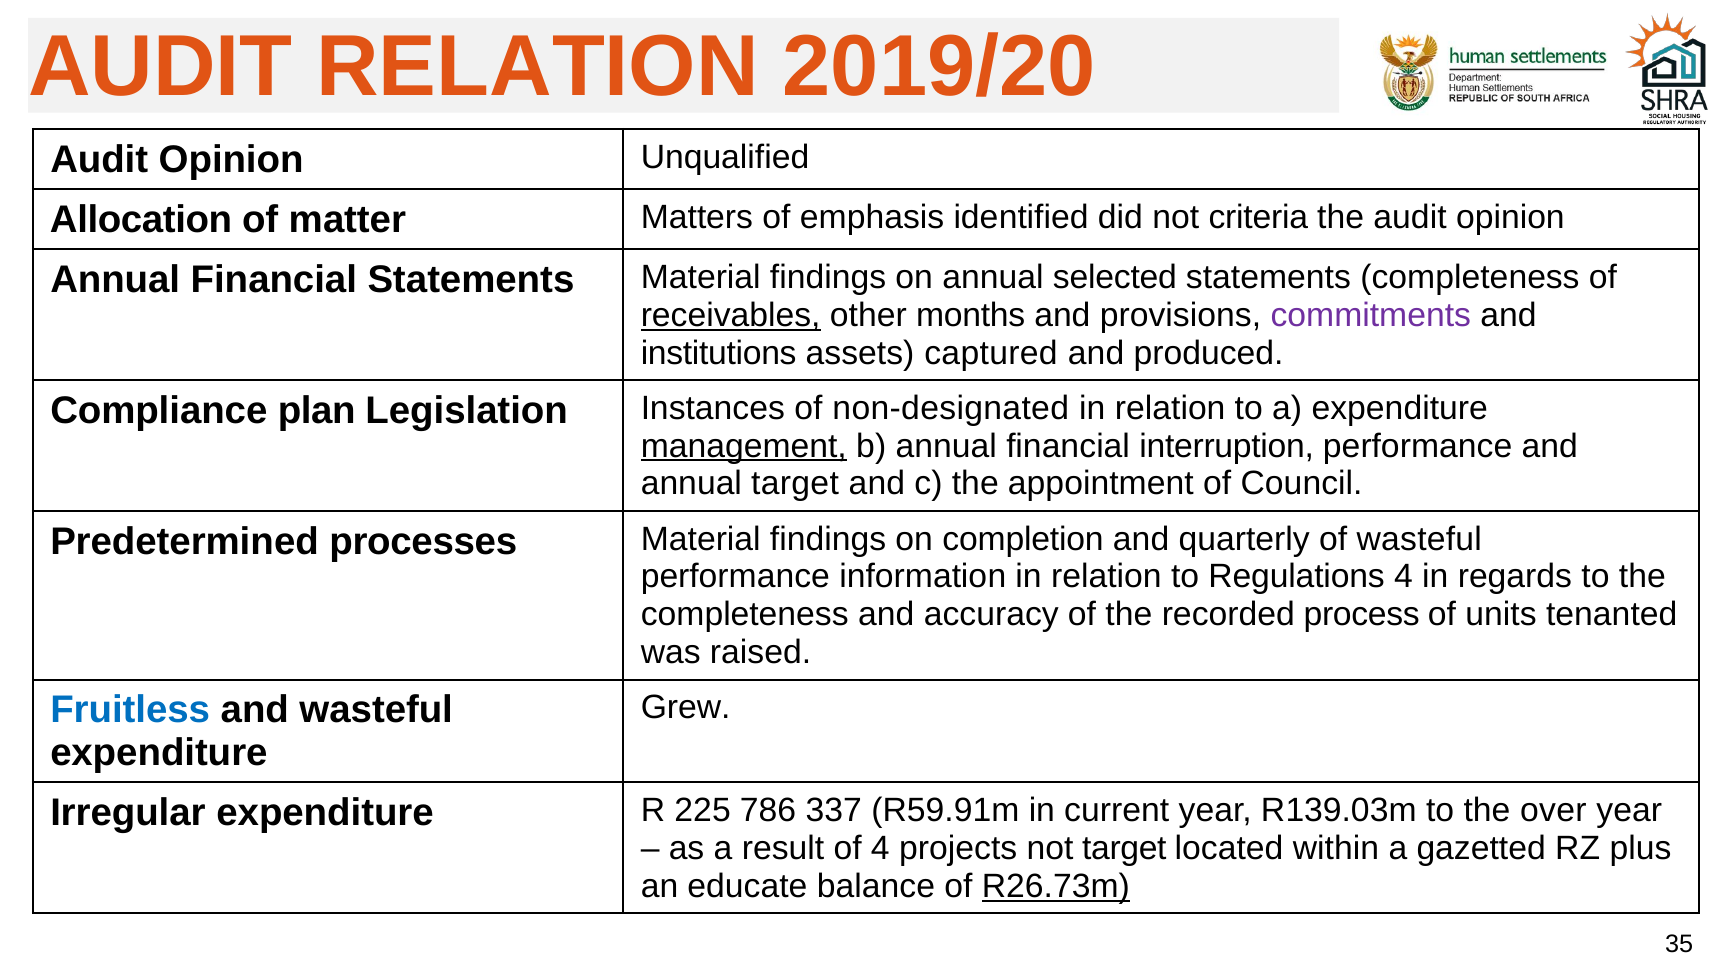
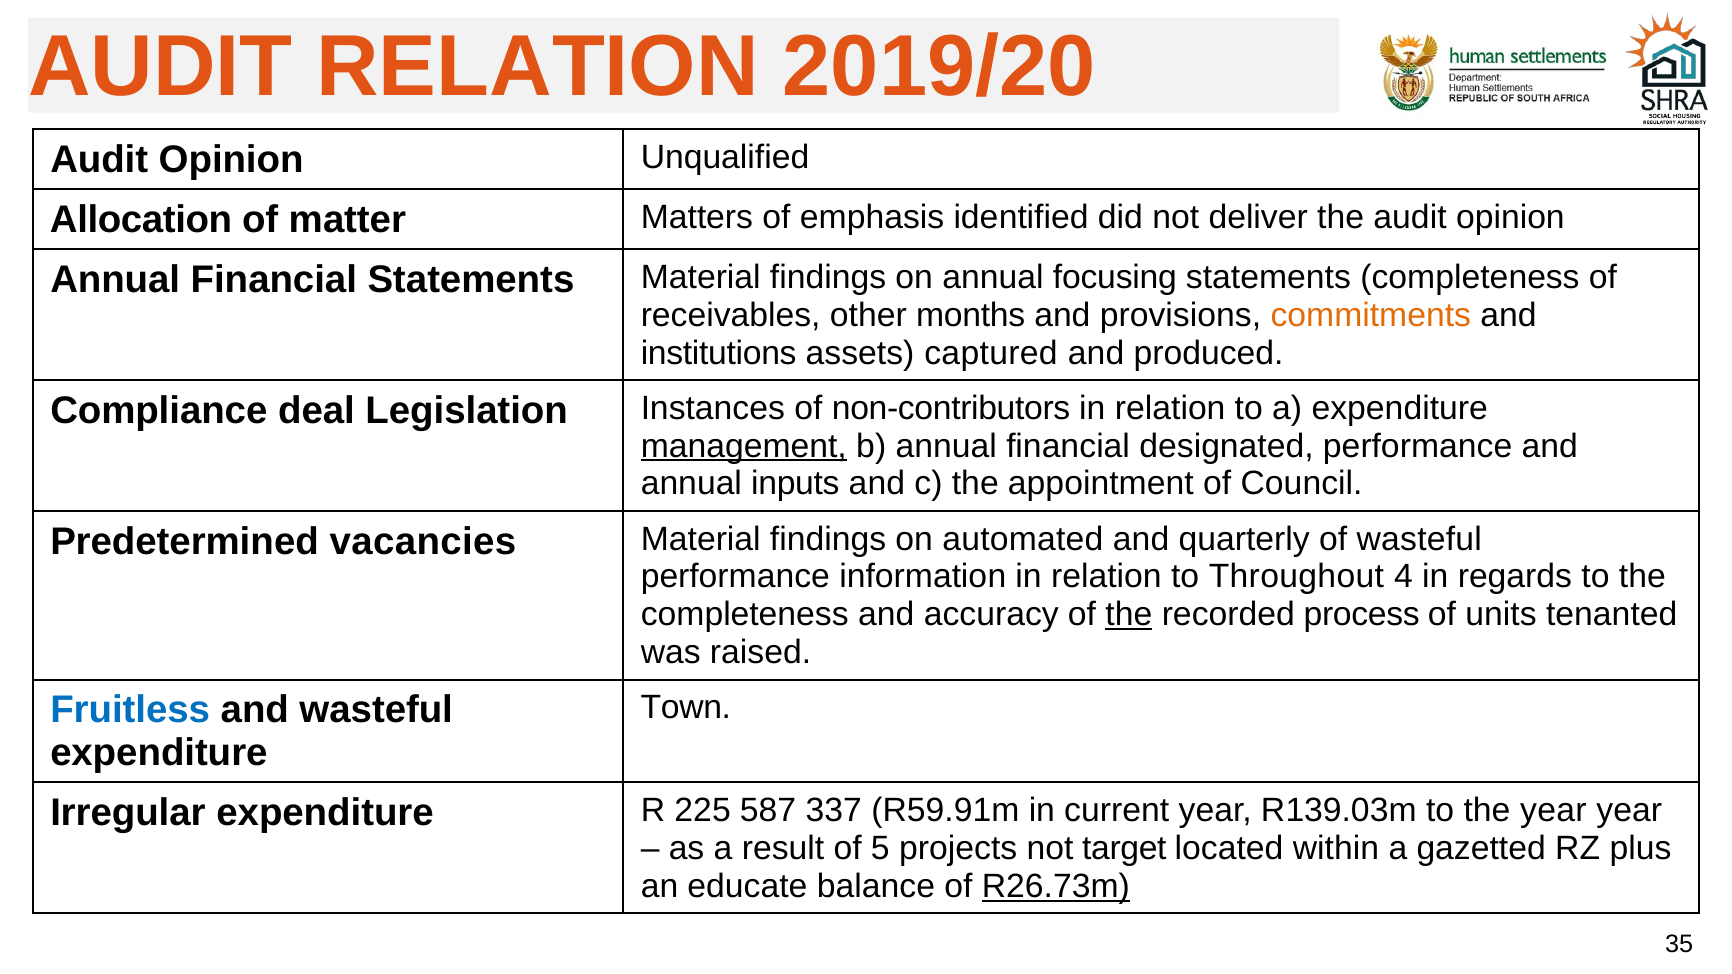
criteria: criteria -> deliver (1258, 217)
selected: selected -> focusing (1115, 277)
receivables underline: present -> none (731, 315)
commitments colour: purple -> orange (1371, 315)
plan: plan -> deal (316, 411)
non-designated: non-designated -> non-contributors (951, 408)
interruption: interruption -> designated (1227, 446)
annual target: target -> inputs (795, 484)
processes: processes -> vacancies (423, 542)
completion: completion -> automated (1023, 539)
Regulations: Regulations -> Throughout (1296, 577)
the underline: none -> present (1129, 615)
Grew: Grew -> Town (686, 708)
786: 786 -> 587 (768, 811)
the over: over -> year (1553, 811)
of 4: 4 -> 5 (880, 849)
